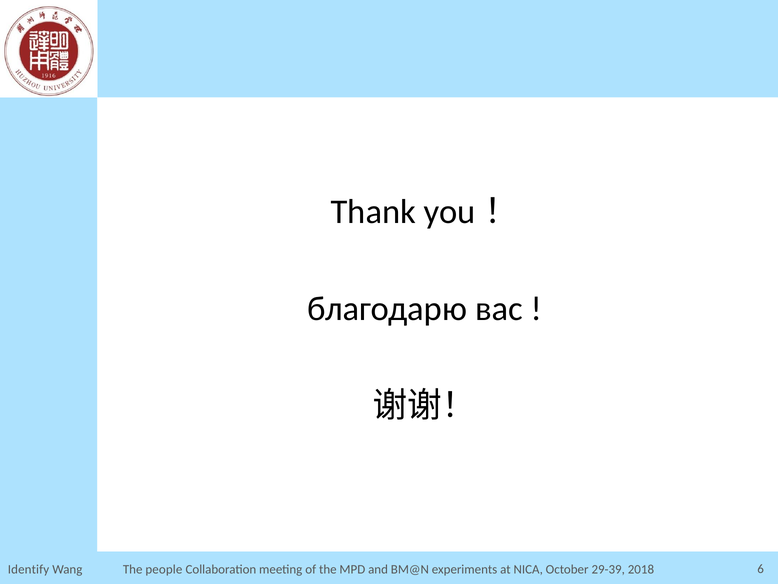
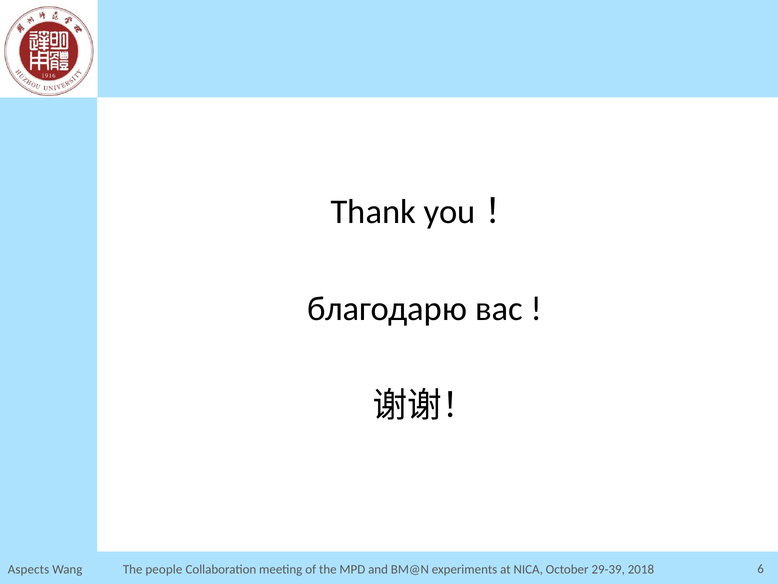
Identify: Identify -> Aspects (28, 569)
